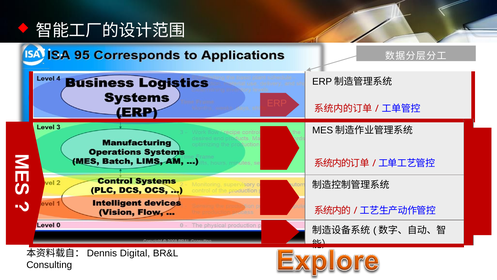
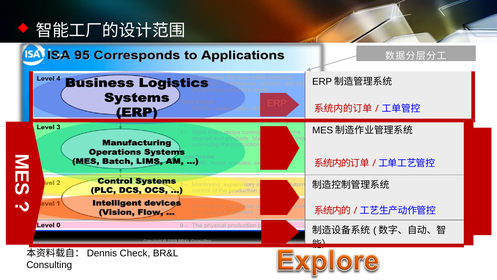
Digital: Digital -> Check (135, 253)
